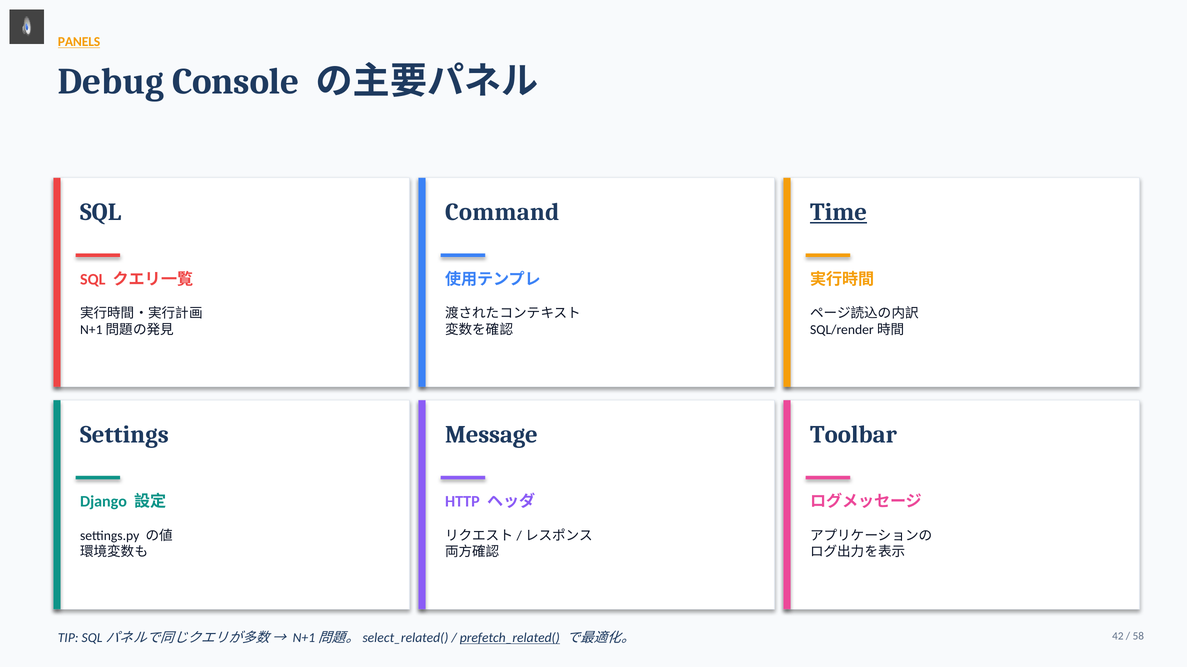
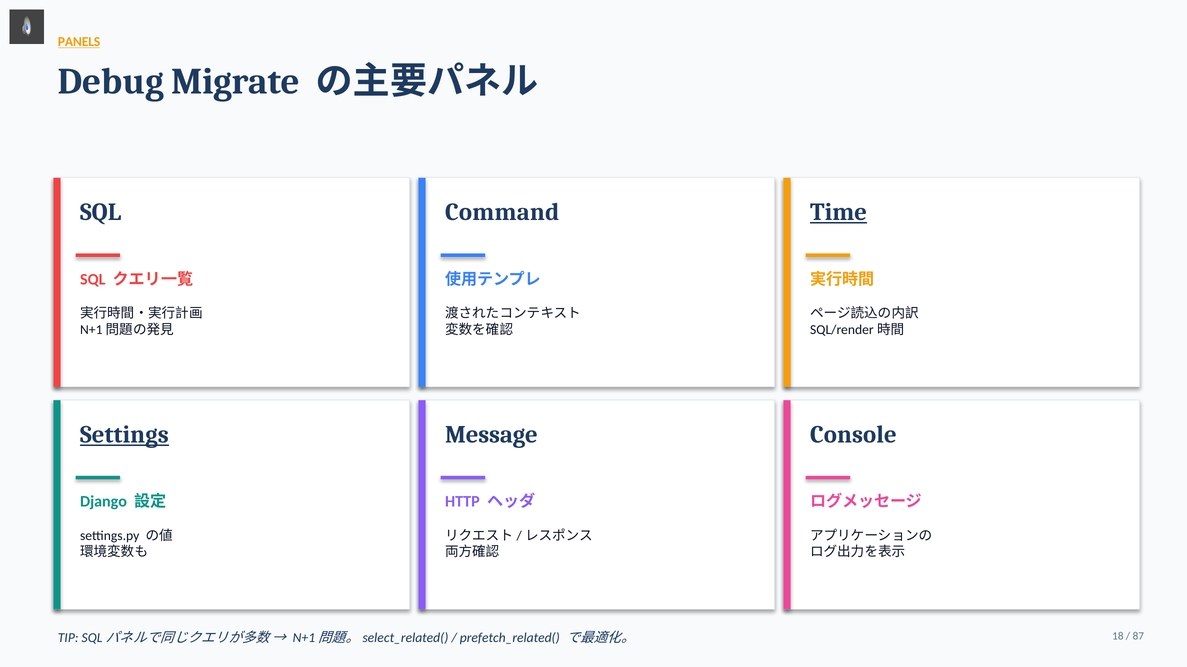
Console: Console -> Migrate (236, 82)
Settings underline: none -> present (124, 435)
Toolbar: Toolbar -> Console (853, 435)
prefetch_related( underline: present -> none (510, 639)
42: 42 -> 18 (1118, 637)
58: 58 -> 87 (1138, 637)
